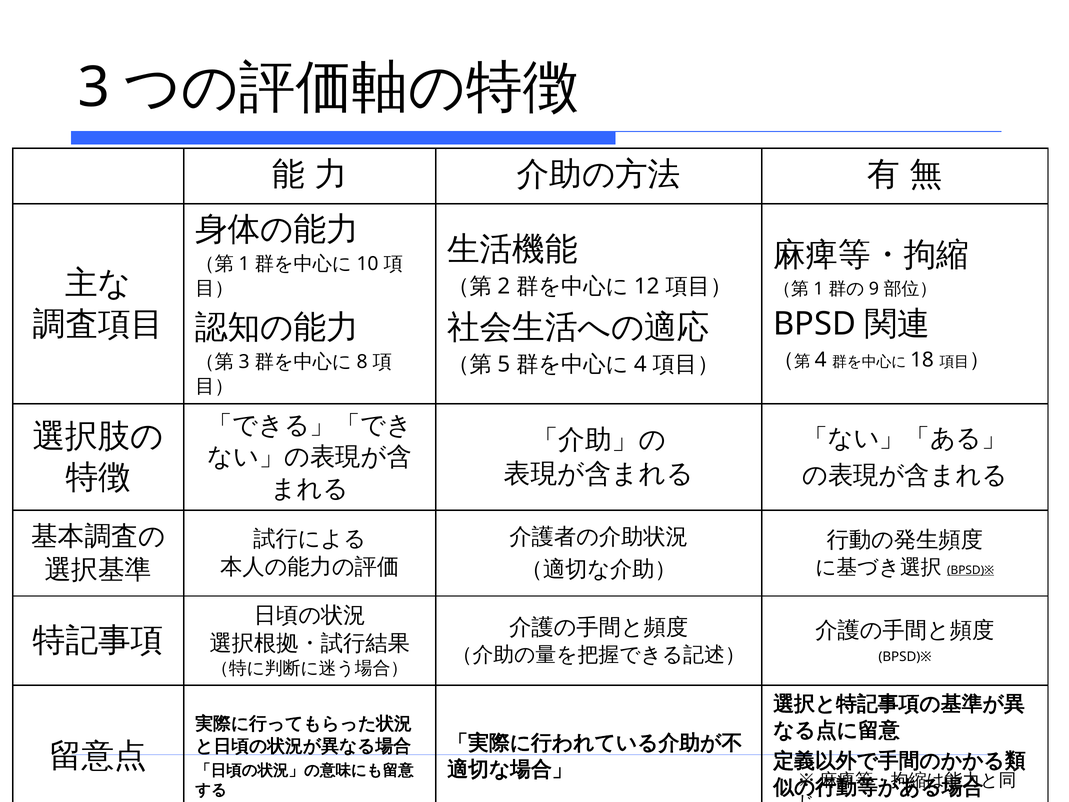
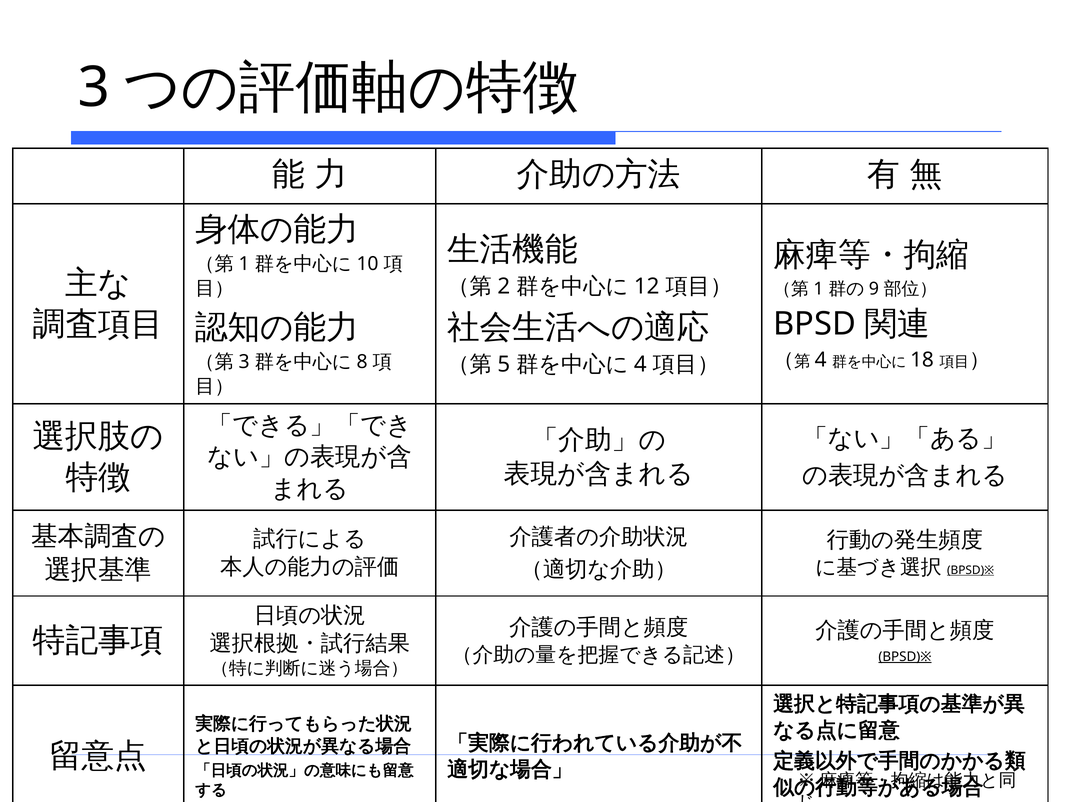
BPSD)※ underline: none -> present (905, 656)
